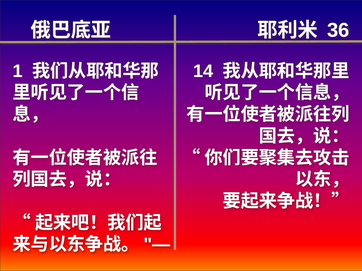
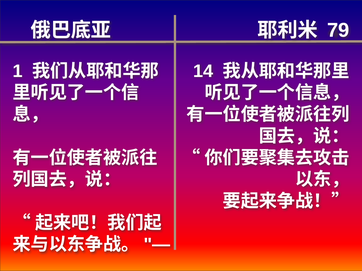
36: 36 -> 79 (338, 30)
